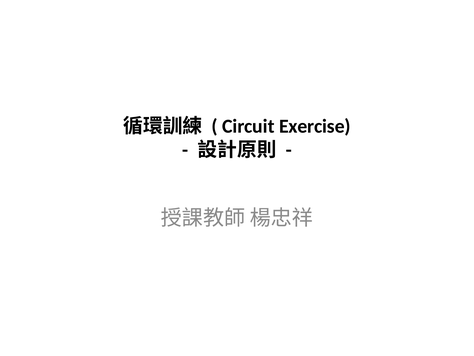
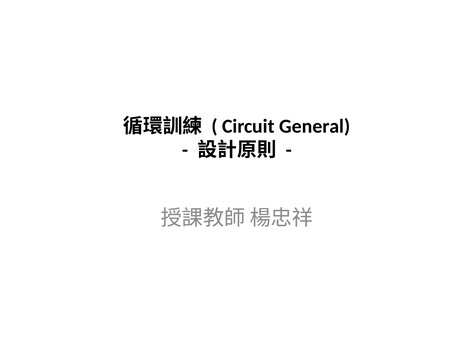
Exercise: Exercise -> General (315, 126)
